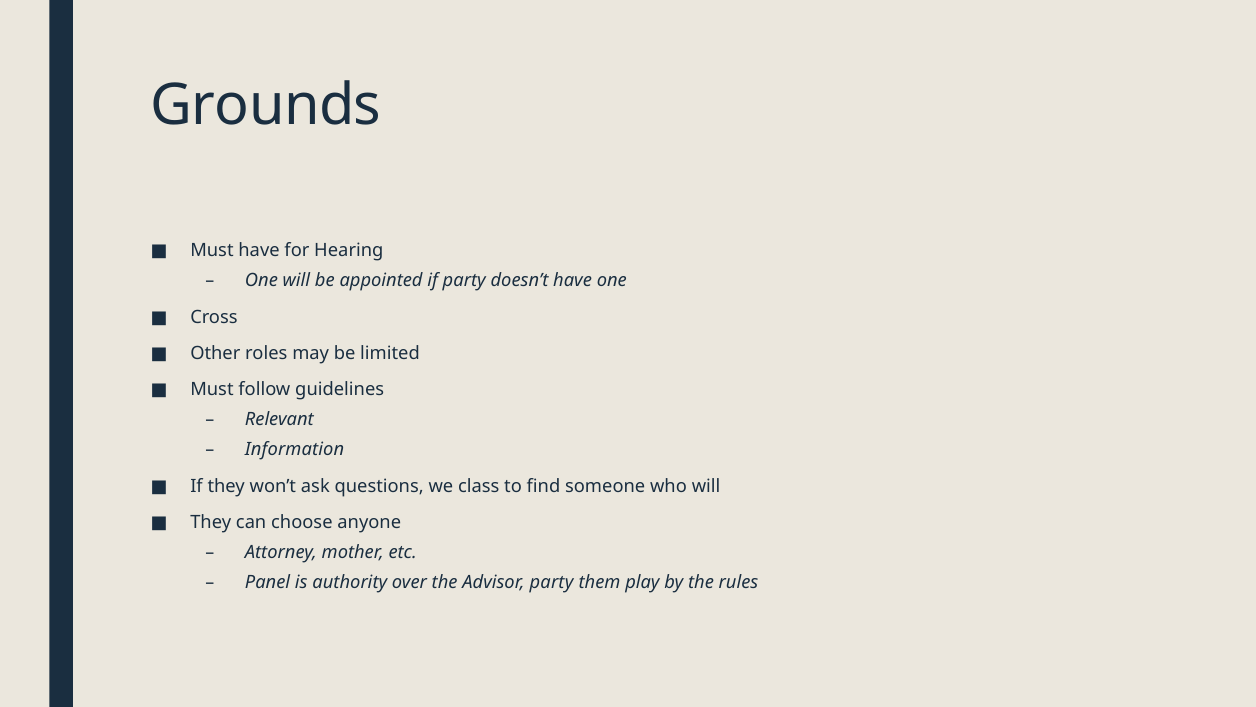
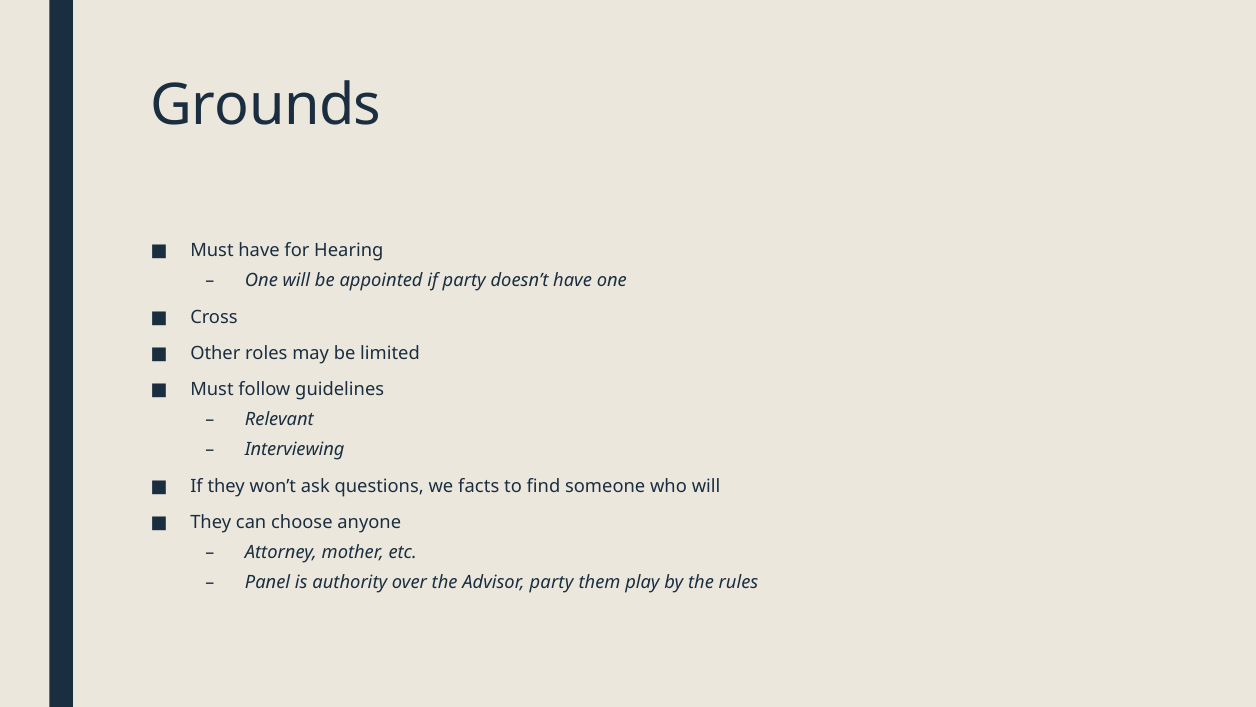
Information: Information -> Interviewing (295, 449)
class: class -> facts (479, 486)
